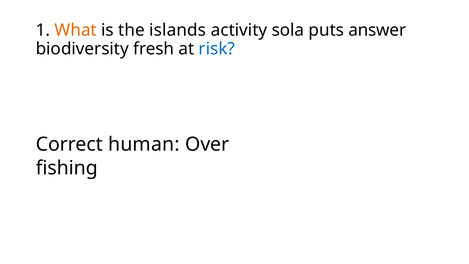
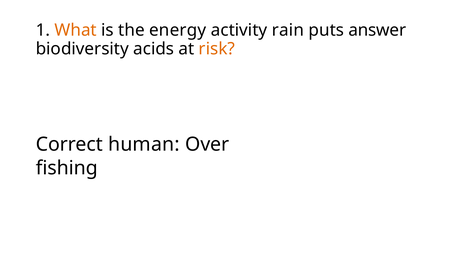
islands: islands -> energy (178, 30)
sola: sola -> rain (288, 30)
fresh: fresh -> acids (154, 49)
risk colour: blue -> orange (217, 49)
